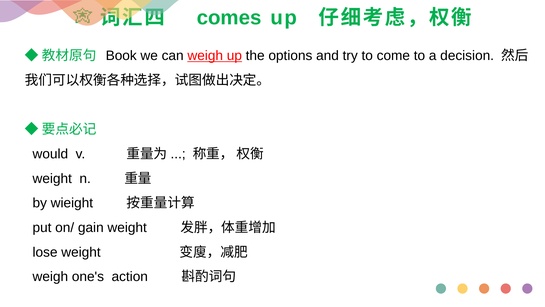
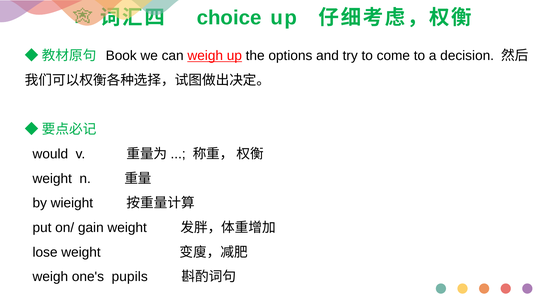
comes: comes -> choice (229, 18)
action: action -> pupils (130, 276)
